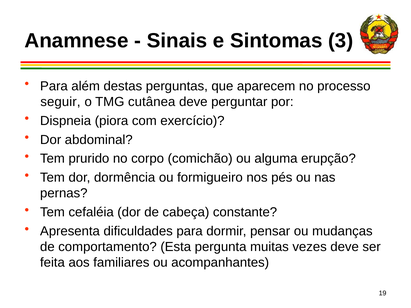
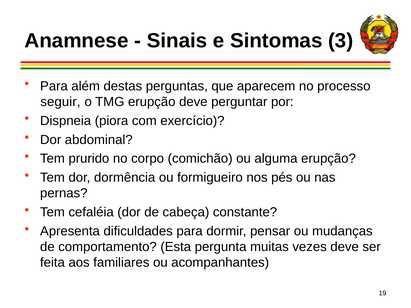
TMG cutânea: cutânea -> erupção (152, 102)
